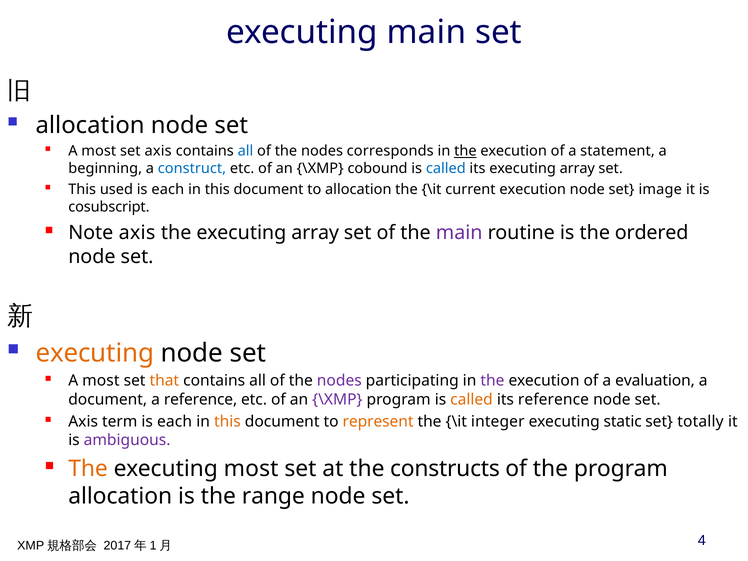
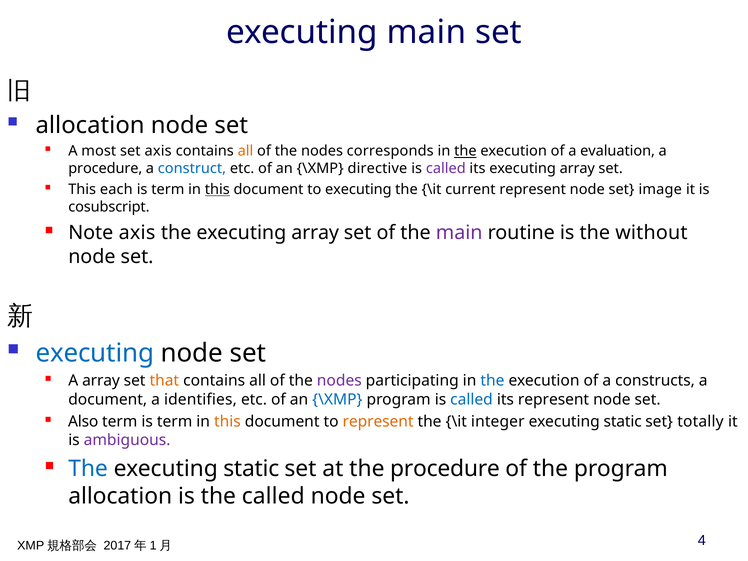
all colour: blue -> orange (245, 151)
statement: statement -> evaluation (618, 151)
beginning: beginning -> procedure (105, 169)
cobound: cobound -> directive (377, 169)
called colour: blue -> purple (446, 169)
used: used -> each (116, 190)
each: each -> term (168, 190)
this underline: none -> present (217, 190)
to allocation: allocation -> executing (358, 190)
current execution: execution -> represent (533, 190)
ordered: ordered -> without (651, 233)
executing colour: orange -> blue (95, 353)
most: most -> array (101, 381)
the colour: purple -> blue (492, 381)
evaluation: evaluation -> constructs (655, 381)
a reference: reference -> identifies (200, 399)
\XMP colour: purple -> blue (337, 399)
called colour: orange -> blue (472, 399)
its reference: reference -> represent (554, 399)
Axis: Axis -> Also (83, 422)
term is each: each -> term (175, 422)
The colour: orange -> blue (88, 469)
most: most -> static (251, 469)
the constructs: constructs -> procedure (445, 469)
the range: range -> called (273, 496)
